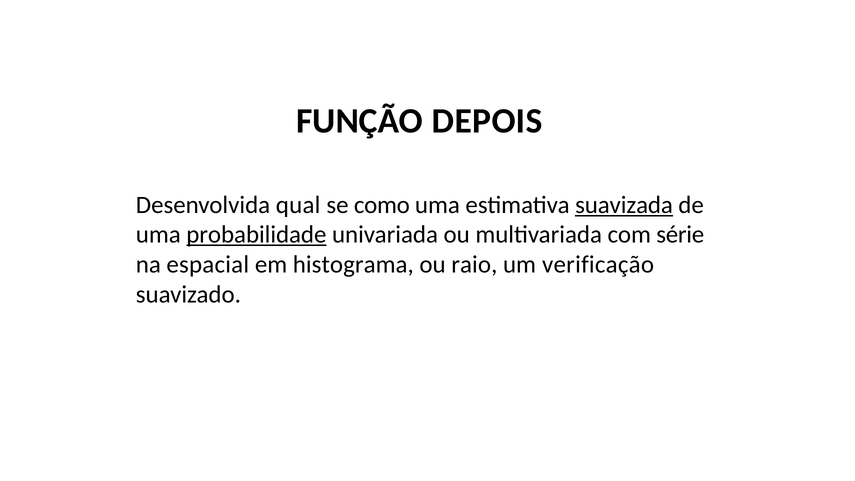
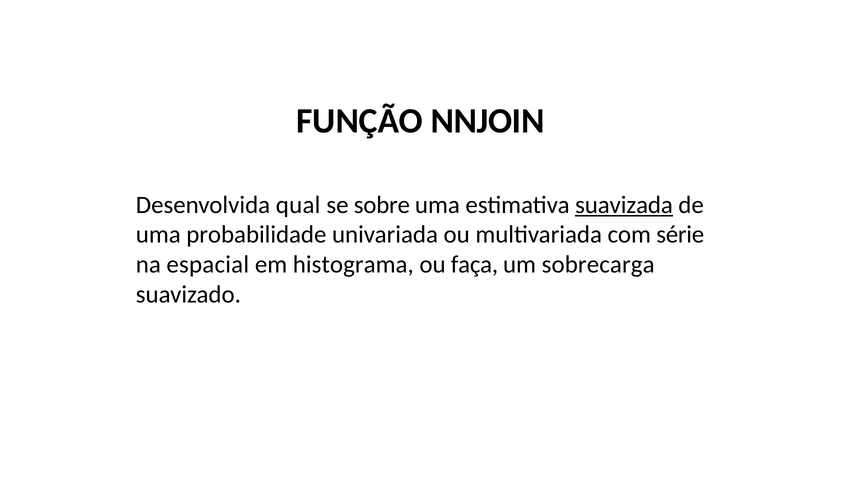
DEPOIS: DEPOIS -> NNJOIN (488, 121)
como: como -> sobre (382, 205)
probabilidade underline: present -> none (256, 235)
raio: raio -> faça (474, 265)
verificação: verificação -> sobrecarga (598, 265)
